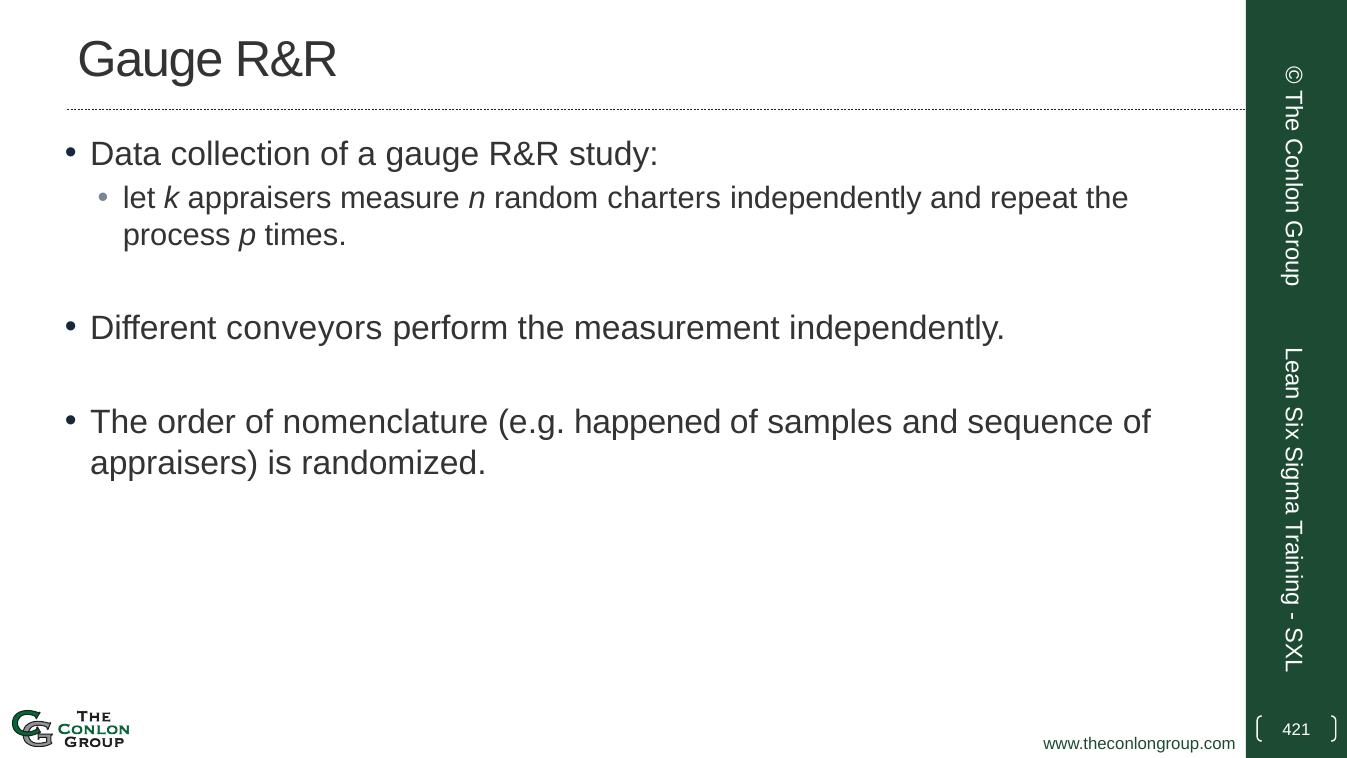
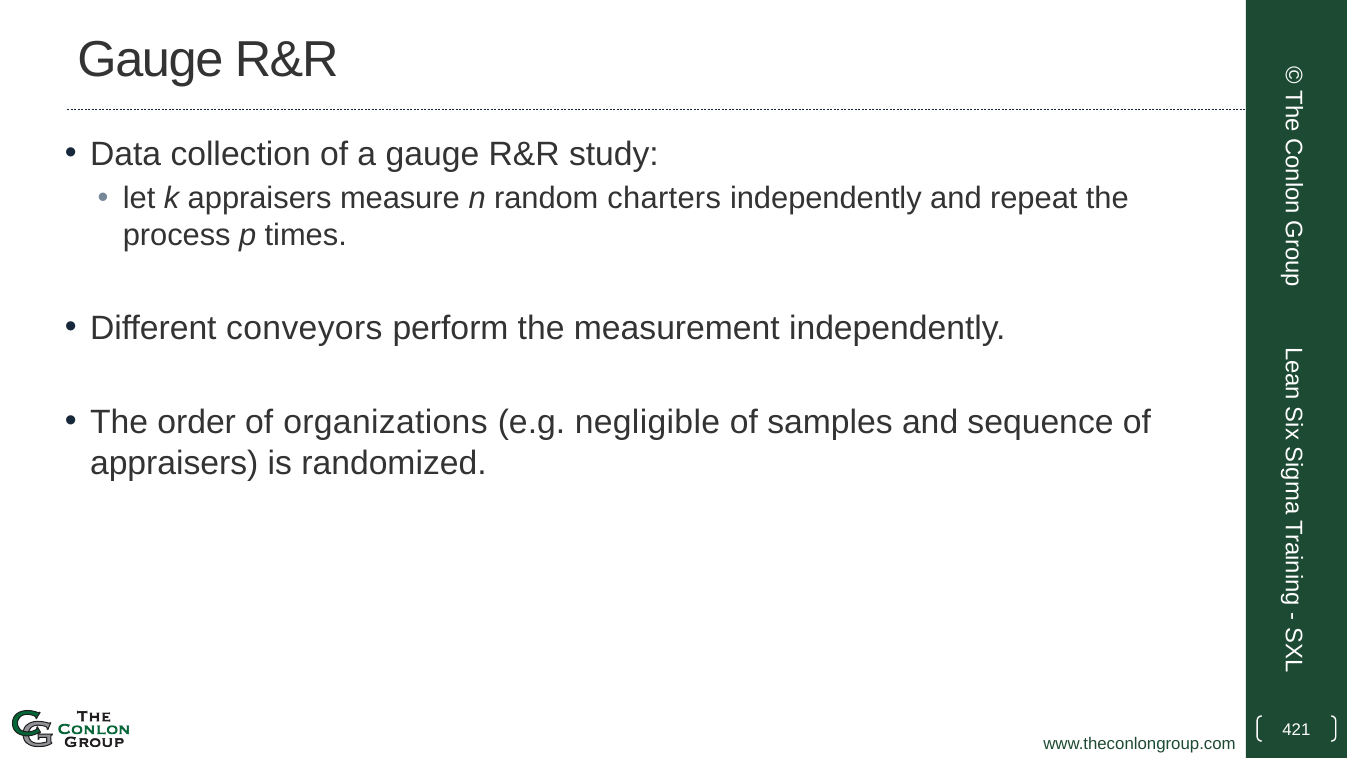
nomenclature: nomenclature -> organizations (385, 423)
happened: happened -> negligible (647, 423)
